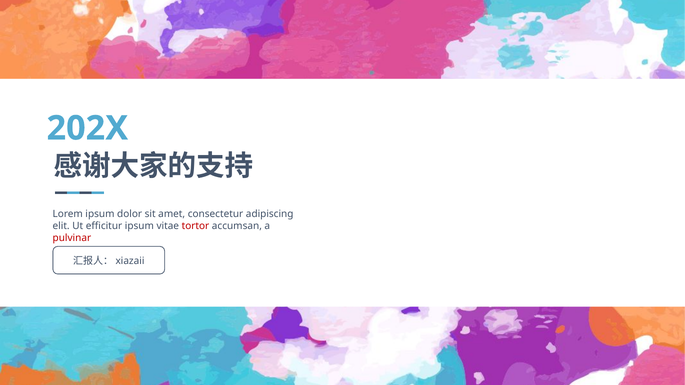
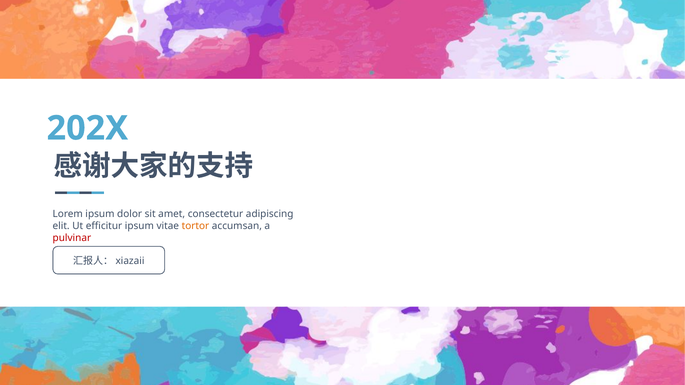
tortor colour: red -> orange (195, 226)
